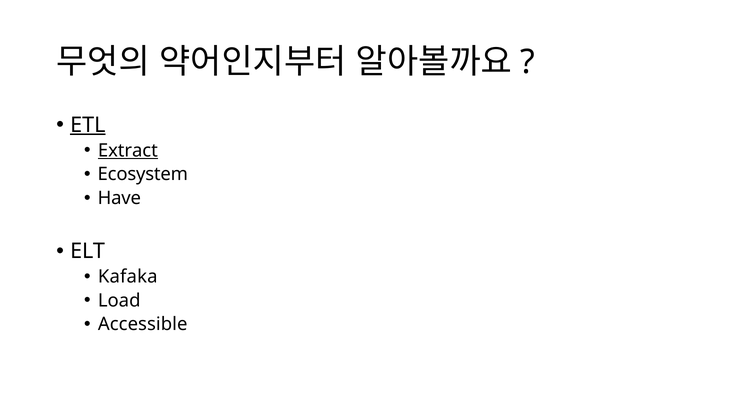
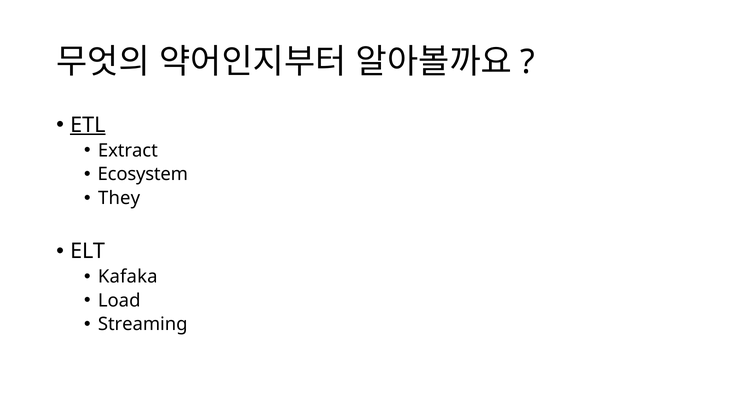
Extract underline: present -> none (128, 150)
Have: Have -> They (119, 198)
Accessible: Accessible -> Streaming (143, 324)
